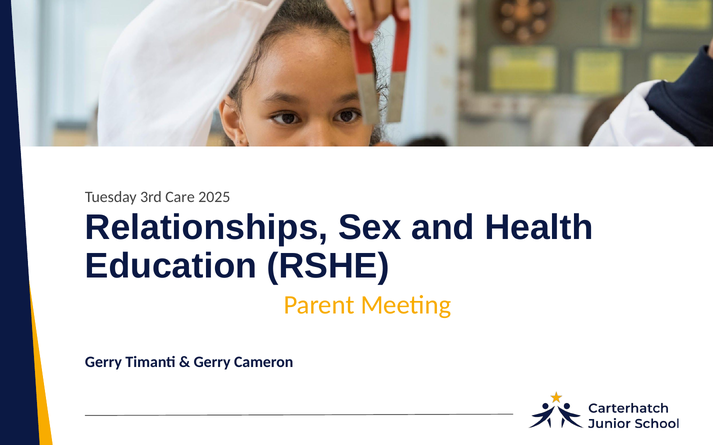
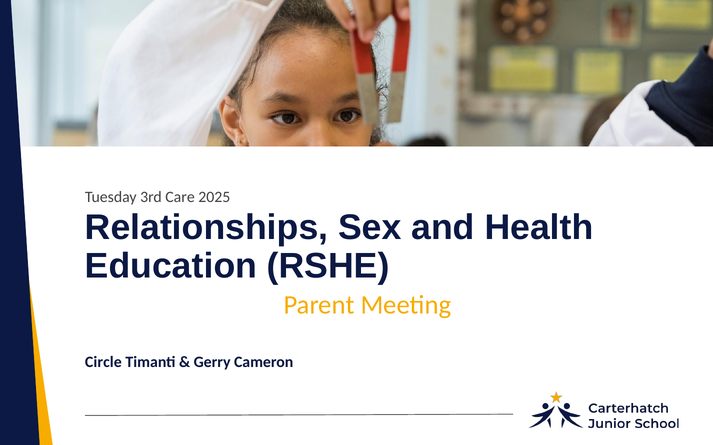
Gerry: Gerry -> Circle (103, 363)
